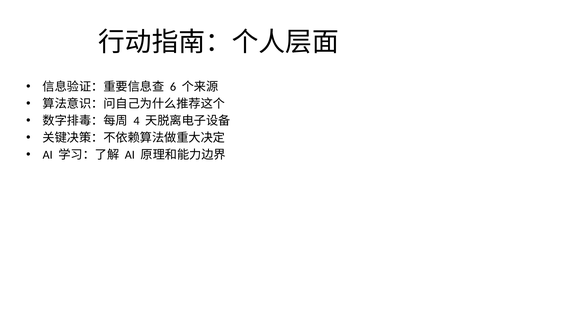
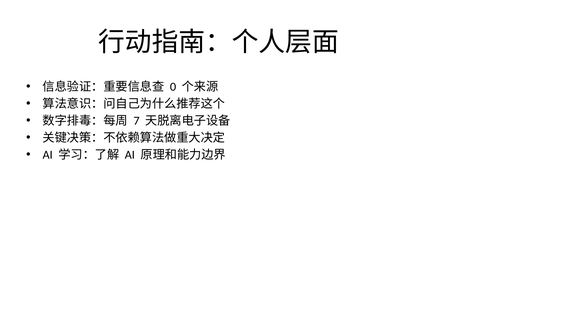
6: 6 -> 0 (173, 87)
4: 4 -> 7 (137, 121)
